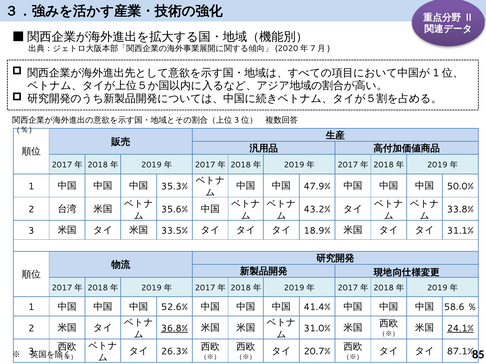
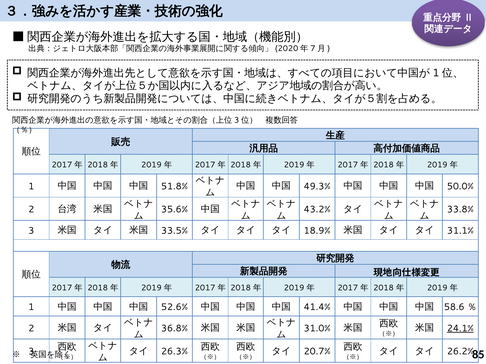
47.9%: 47.9% -> 49.3% (317, 187)
35.3%: 35.3% -> 51.8% (174, 187)
36.8% underline: present -> none (174, 329)
87.1%: 87.1% -> 26.2% (460, 352)
